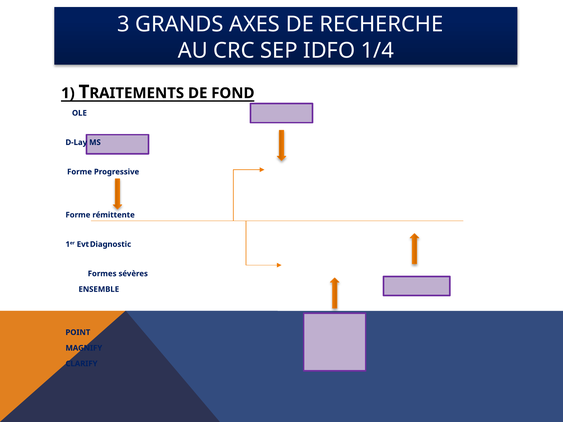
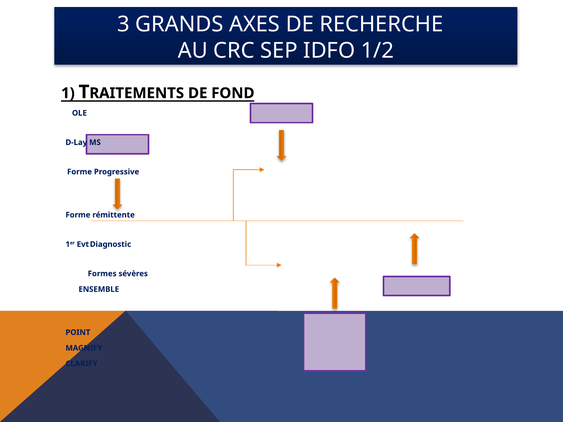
1/4: 1/4 -> 1/2 (377, 51)
